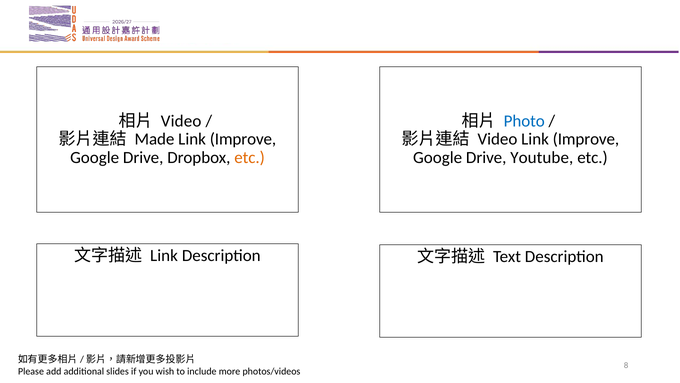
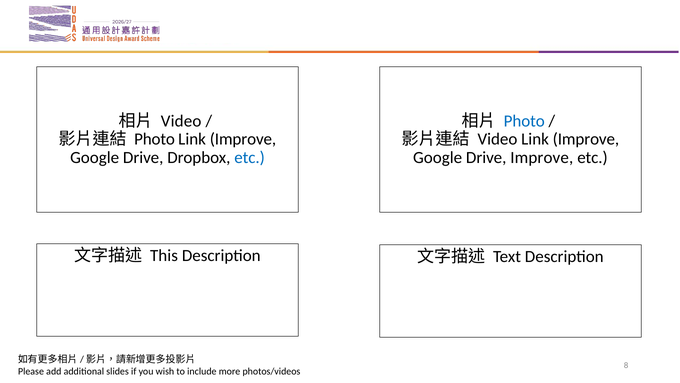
Made: Made -> Photo (155, 139)
etc colour: orange -> blue (250, 157)
Drive Youtube: Youtube -> Improve (542, 157)
Link: Link -> This (164, 255)
